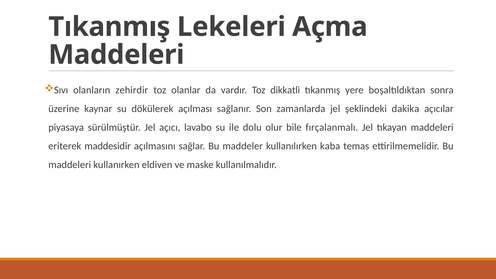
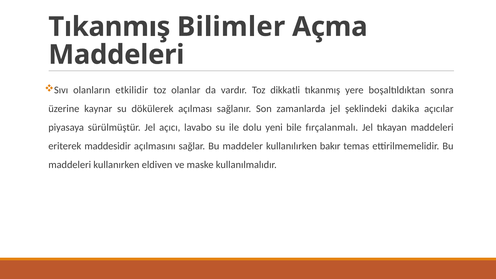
Lekeleri: Lekeleri -> Bilimler (231, 27)
zehirdir: zehirdir -> etkilidir (132, 90)
olur: olur -> yeni (274, 127)
kaba: kaba -> bakır (330, 146)
